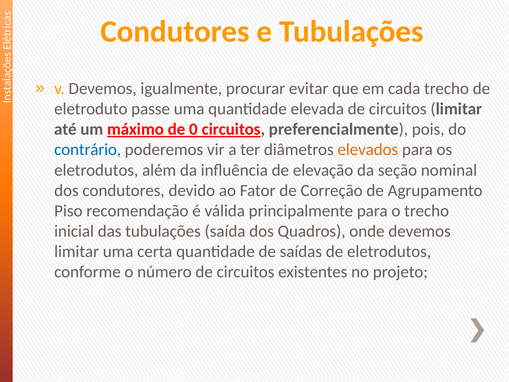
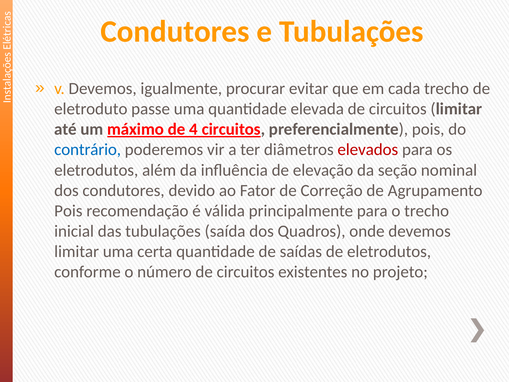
0: 0 -> 4 (194, 129)
elevados colour: orange -> red (368, 150)
Piso: Piso -> Pois (68, 211)
